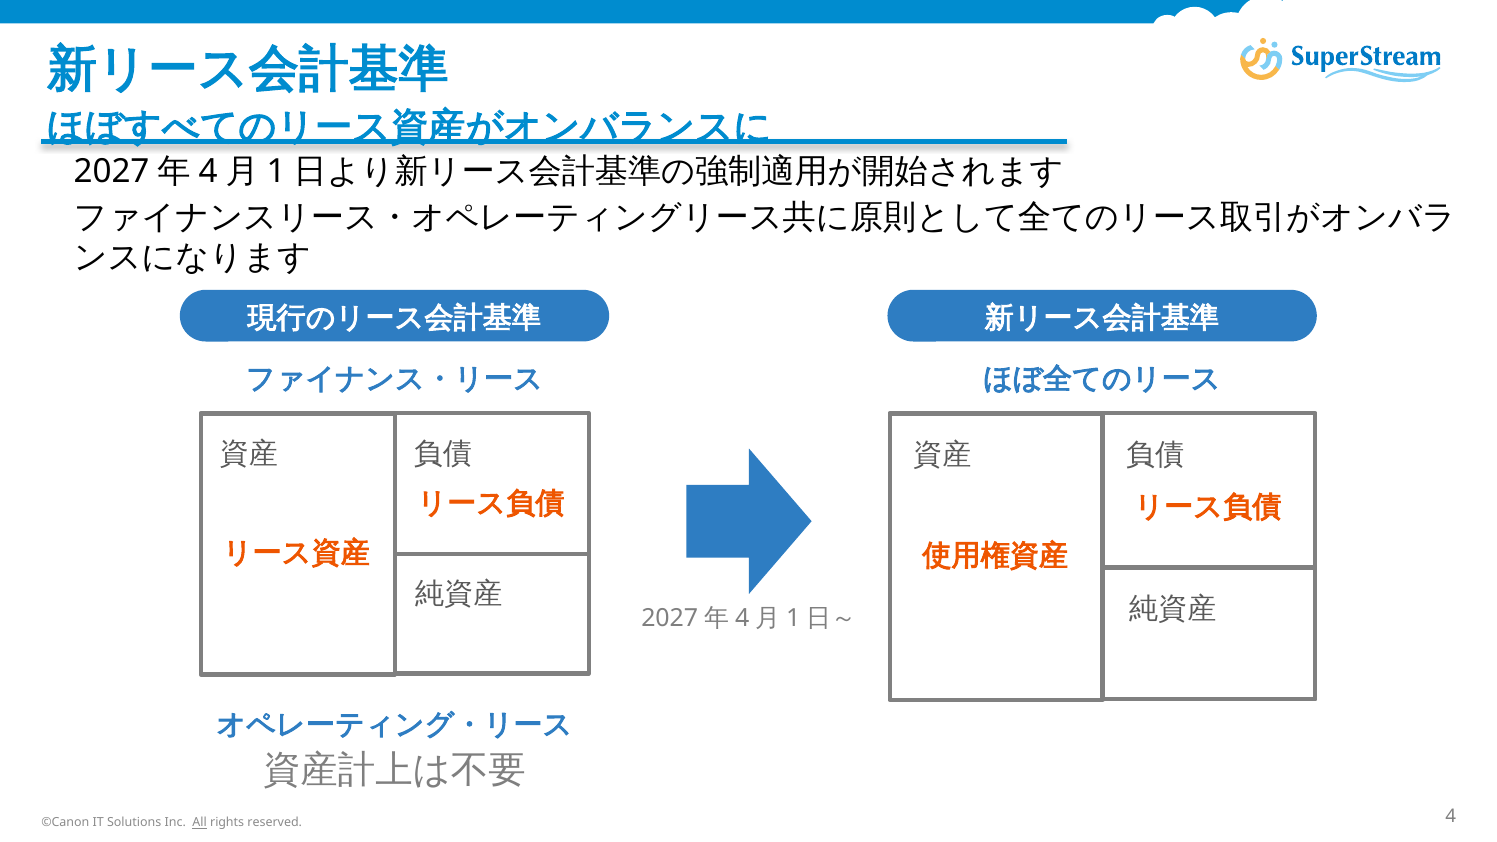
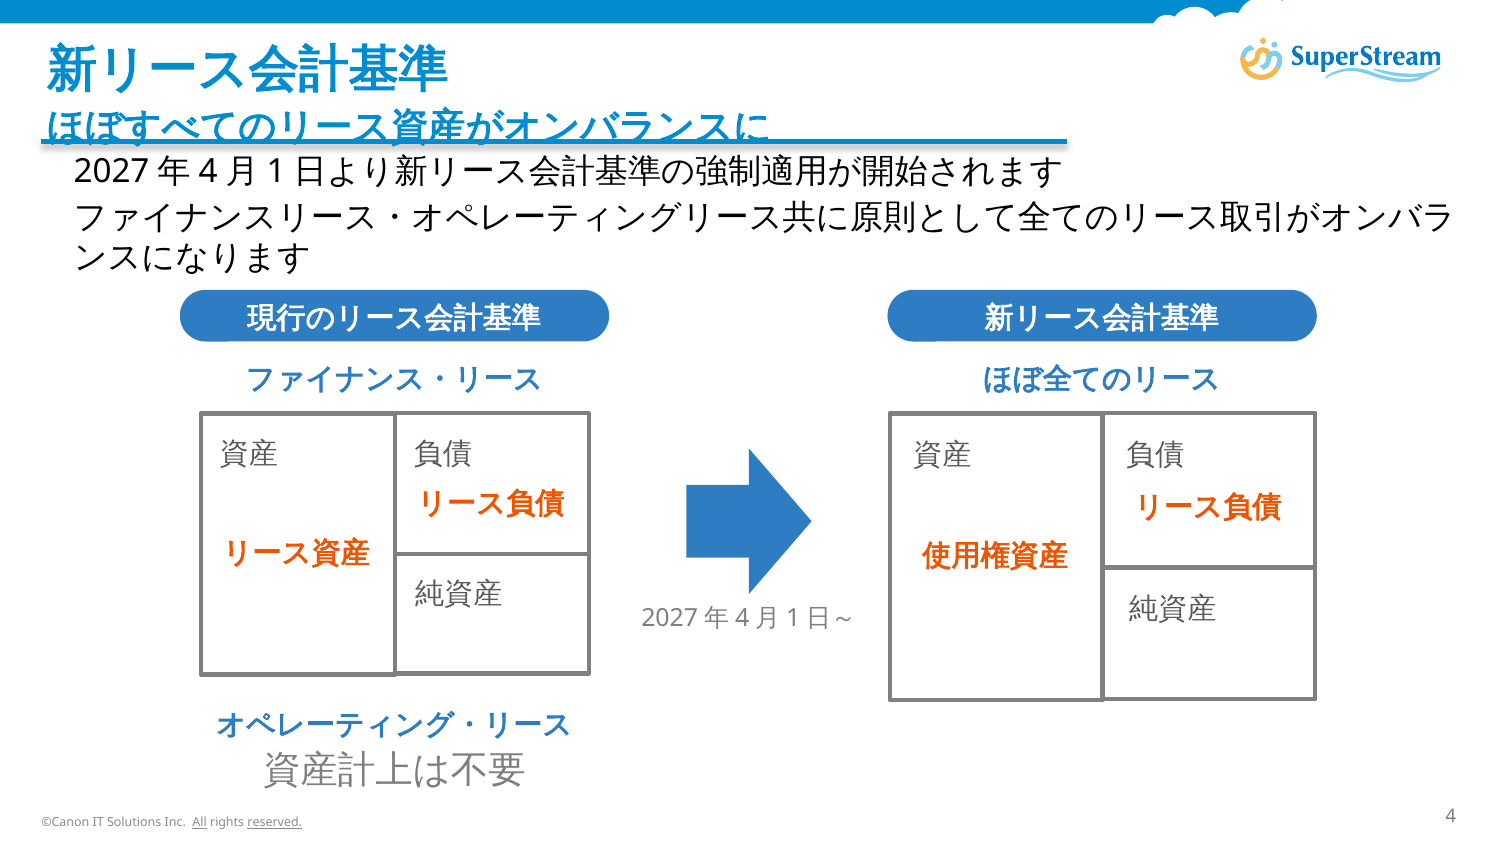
reserved underline: none -> present (275, 823)
